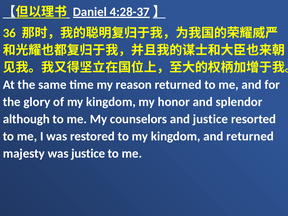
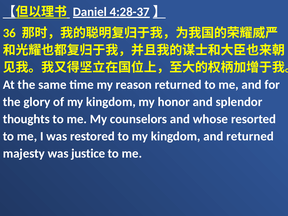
although: although -> thoughts (26, 119)
and justice: justice -> whose (210, 119)
